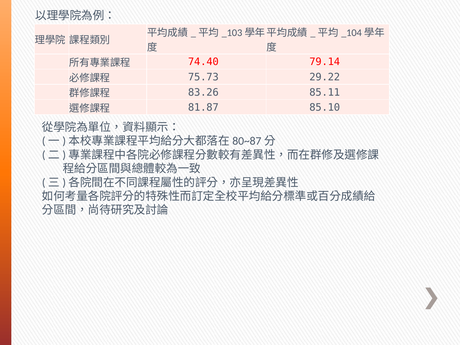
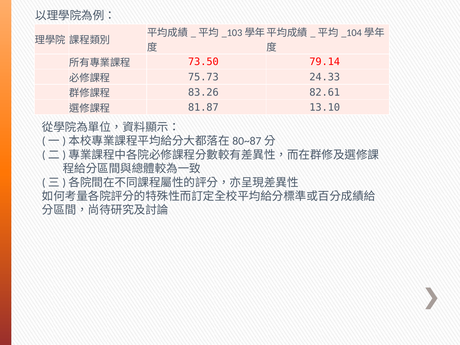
74.40: 74.40 -> 73.50 (203, 62)
29.22: 29.22 -> 24.33 (325, 77)
85.11: 85.11 -> 82.61 (325, 92)
85.10: 85.10 -> 13.10 (325, 108)
